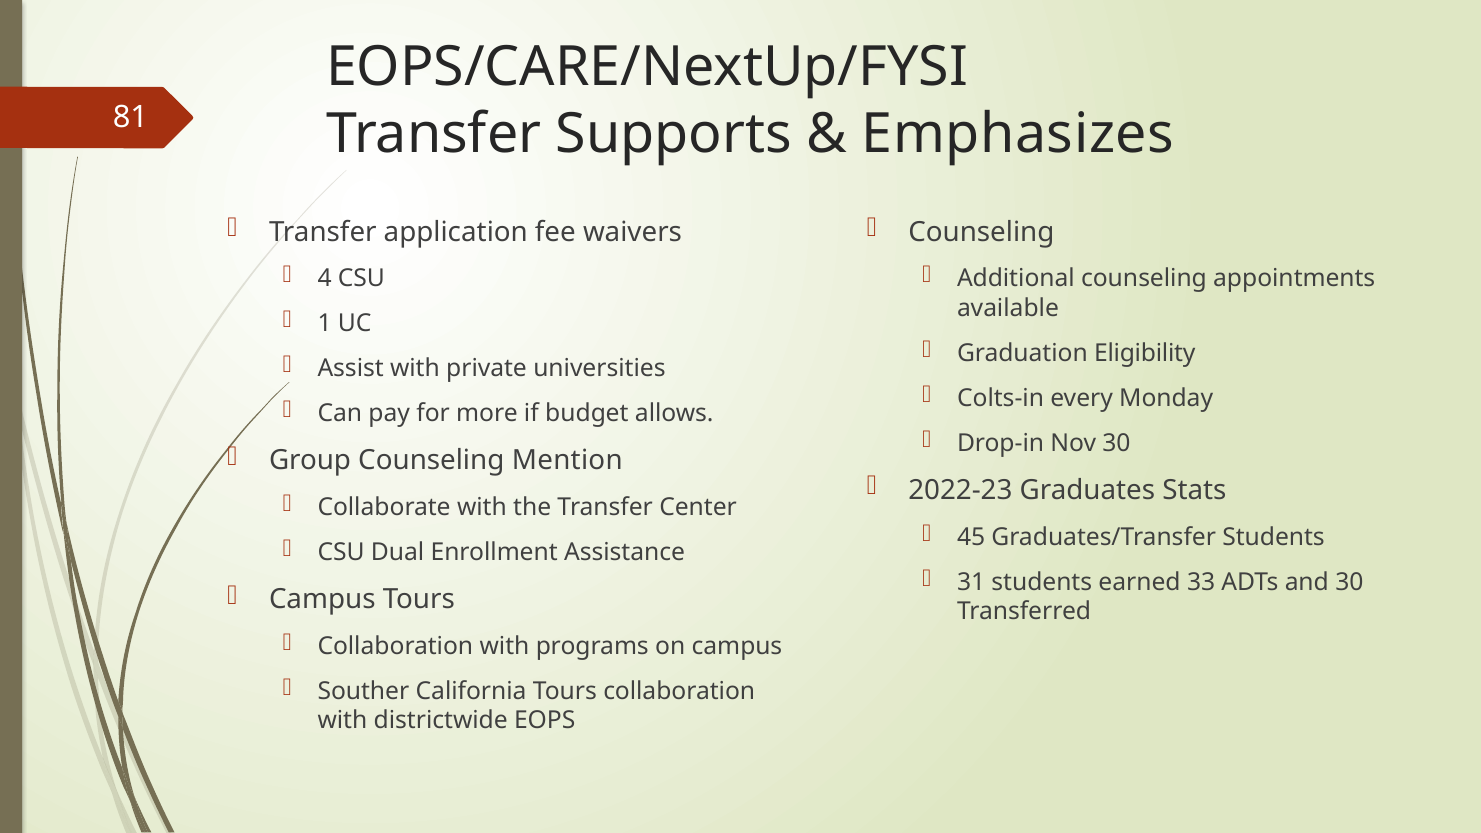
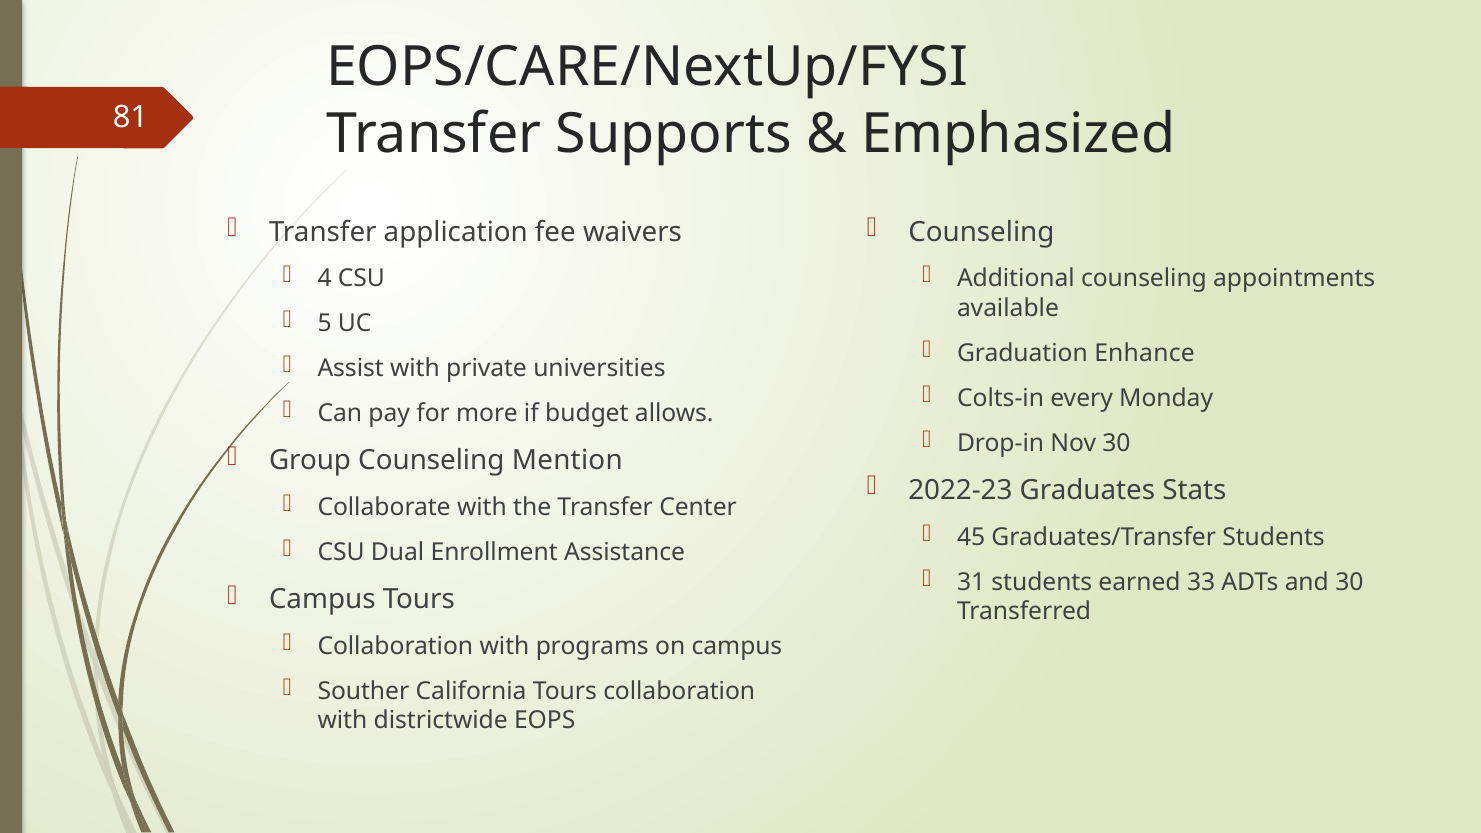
Emphasizes: Emphasizes -> Emphasized (1018, 134)
1: 1 -> 5 (325, 324)
Eligibility: Eligibility -> Enhance (1145, 353)
